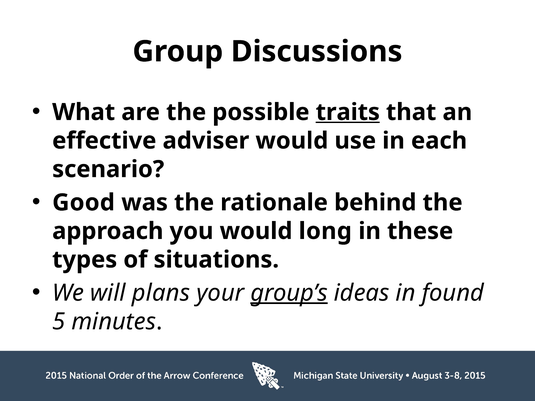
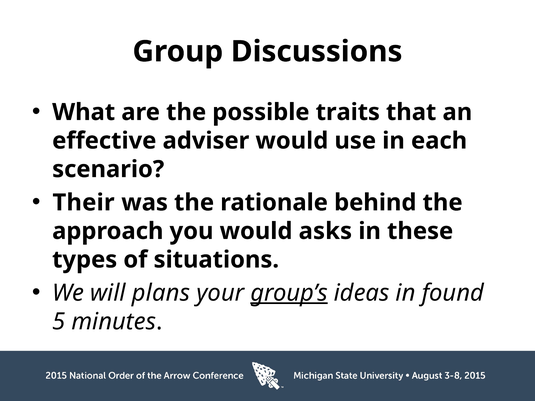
traits underline: present -> none (348, 112)
Good: Good -> Their (84, 203)
long: long -> asks (325, 231)
